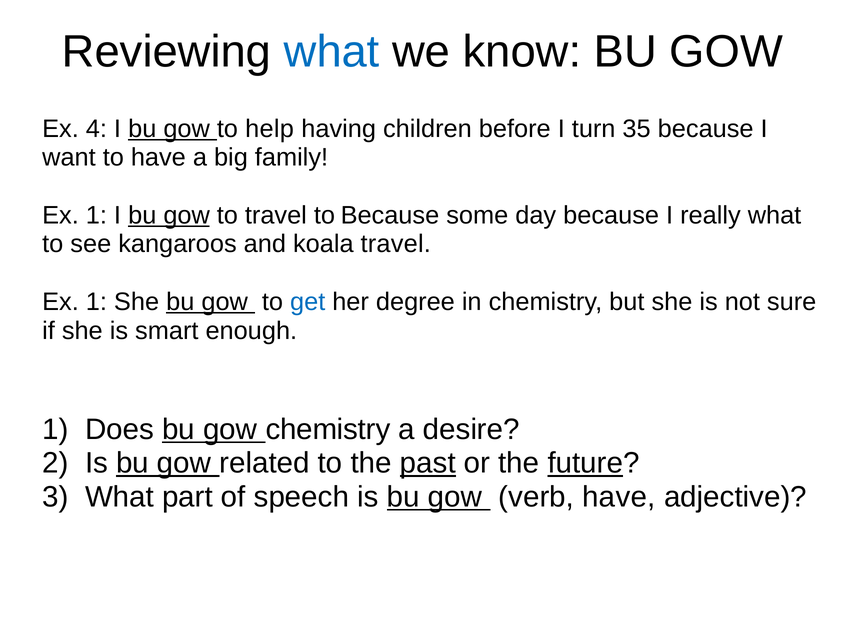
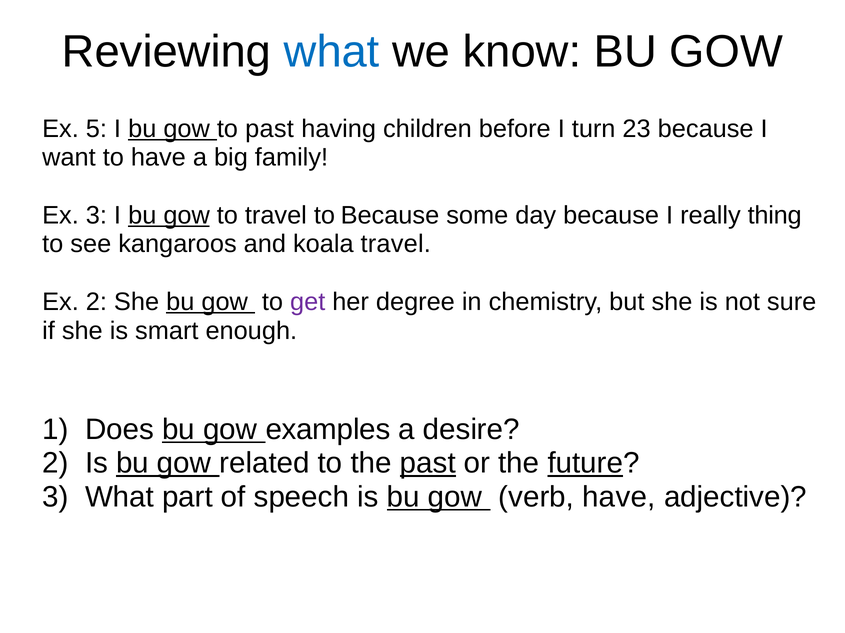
4: 4 -> 5 (96, 129)
to help: help -> past (270, 129)
35: 35 -> 23 (637, 129)
1: 1 -> 3 (96, 216)
really what: what -> thing (775, 216)
1: 1 -> 2 (96, 302)
get colour: blue -> purple (308, 302)
gow chemistry: chemistry -> examples (328, 430)
